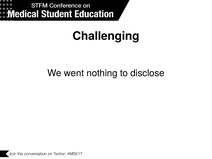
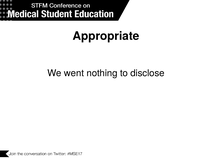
Challenging: Challenging -> Appropriate (106, 36)
